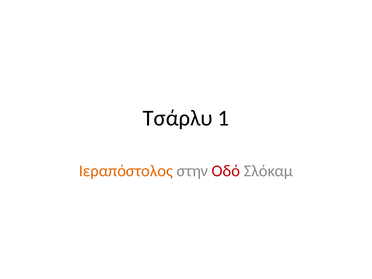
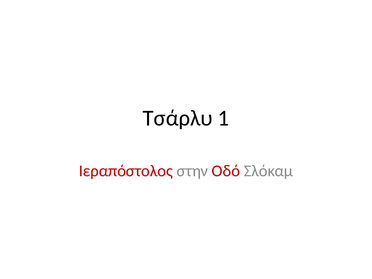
Ιεραπόστολος colour: orange -> red (126, 171)
